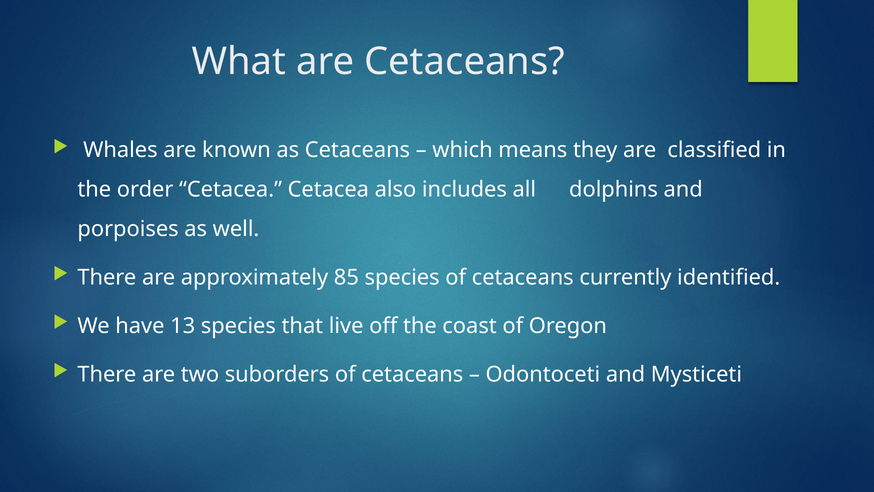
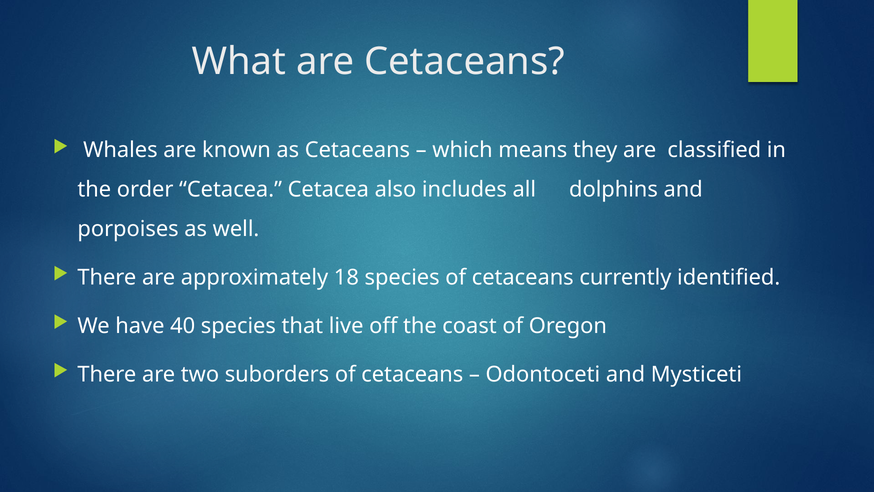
85: 85 -> 18 (346, 277)
13: 13 -> 40 (183, 326)
